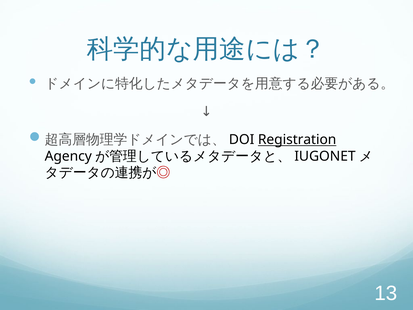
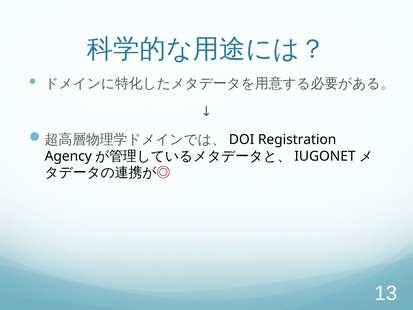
Registration underline: present -> none (297, 140)
